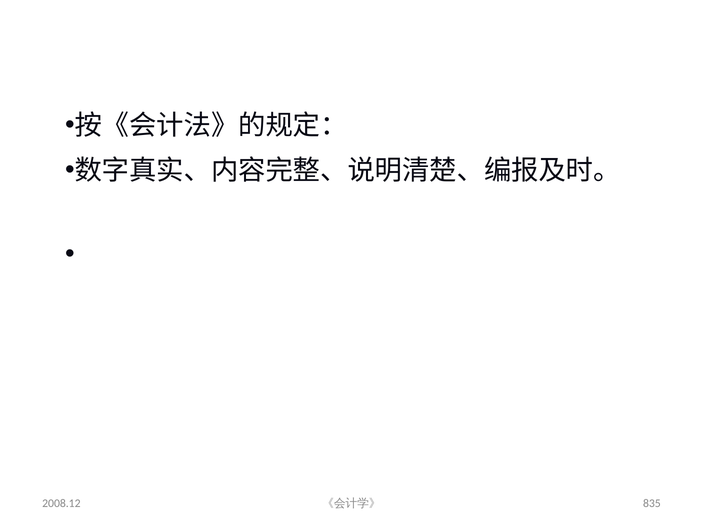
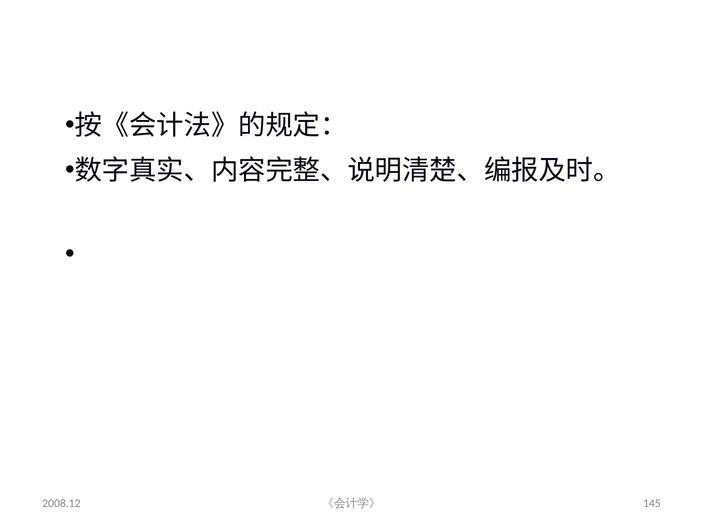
835: 835 -> 145 (652, 503)
